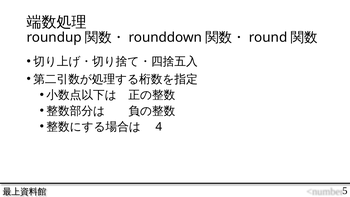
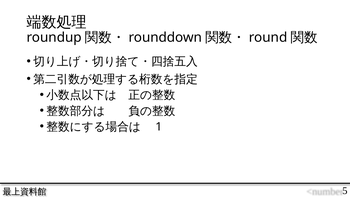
4: 4 -> 1 (159, 127)
